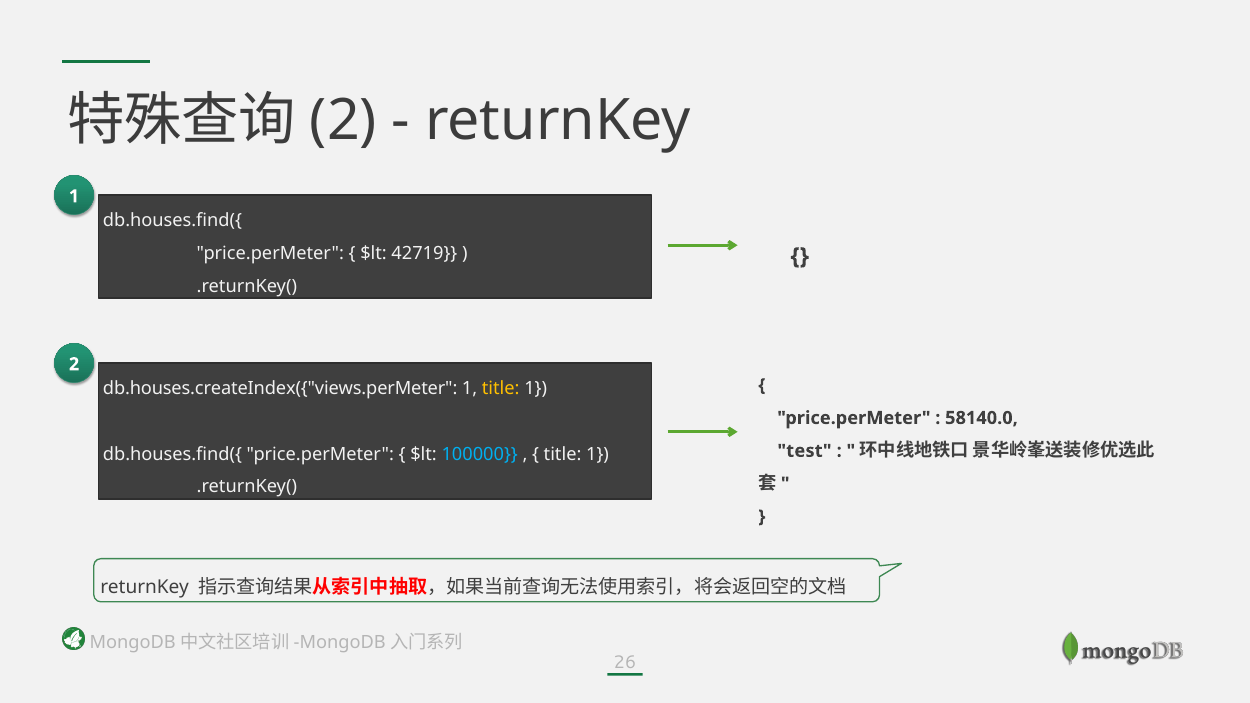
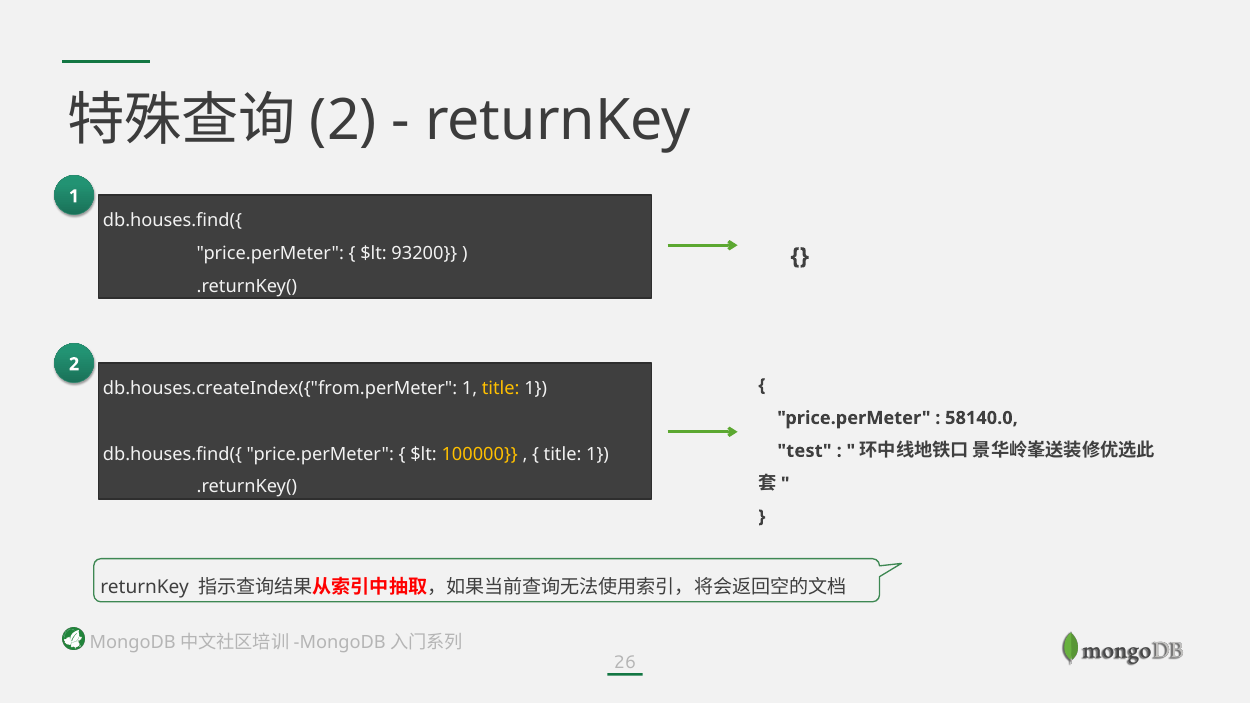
42719: 42719 -> 93200 (424, 253)
db.houses.createIndex({"views.perMeter: db.houses.createIndex({"views.perMeter -> db.houses.createIndex({"from.perMeter (280, 389)
100000 colour: light blue -> yellow (480, 454)
